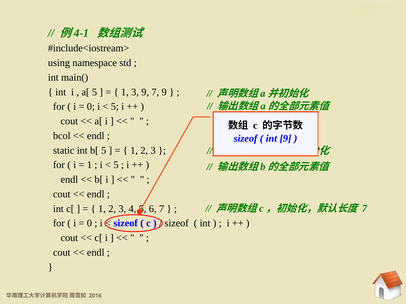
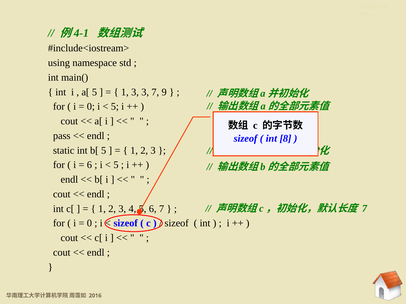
3 9: 9 -> 3 (145, 92)
bcol: bcol -> pass (62, 136)
int 9: 9 -> 8 (286, 139)
1: 1 -> 6 (89, 165)
